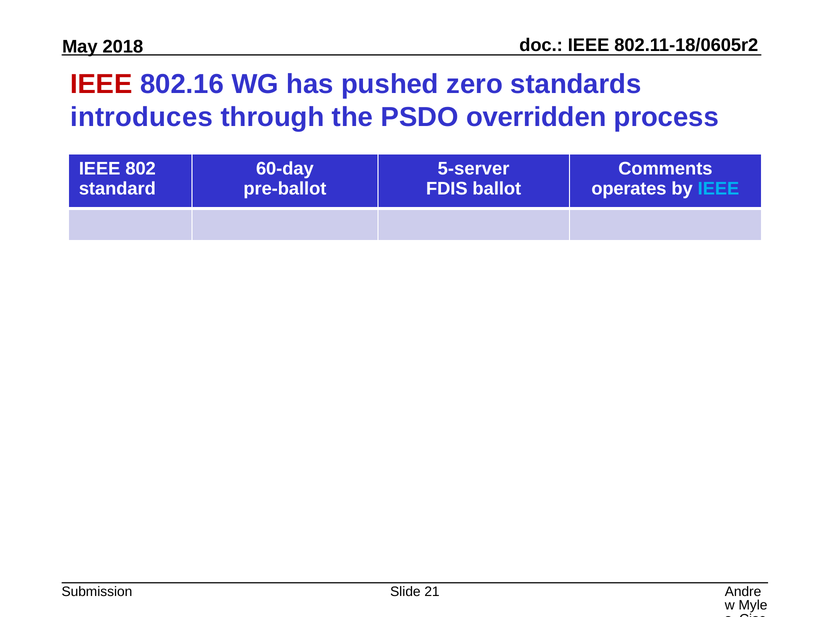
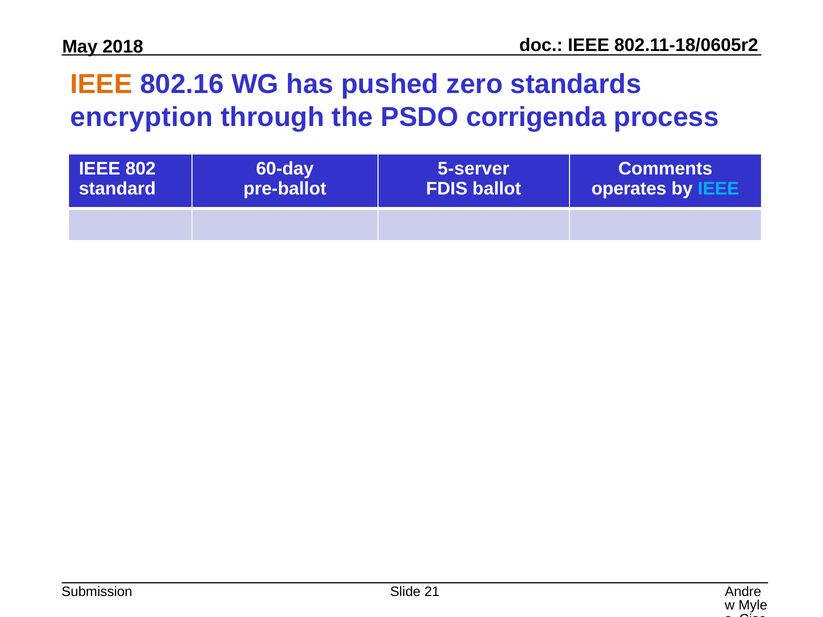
IEEE colour: red -> orange (101, 84)
introduces: introduces -> encryption (141, 117)
overridden: overridden -> corrigenda (536, 117)
